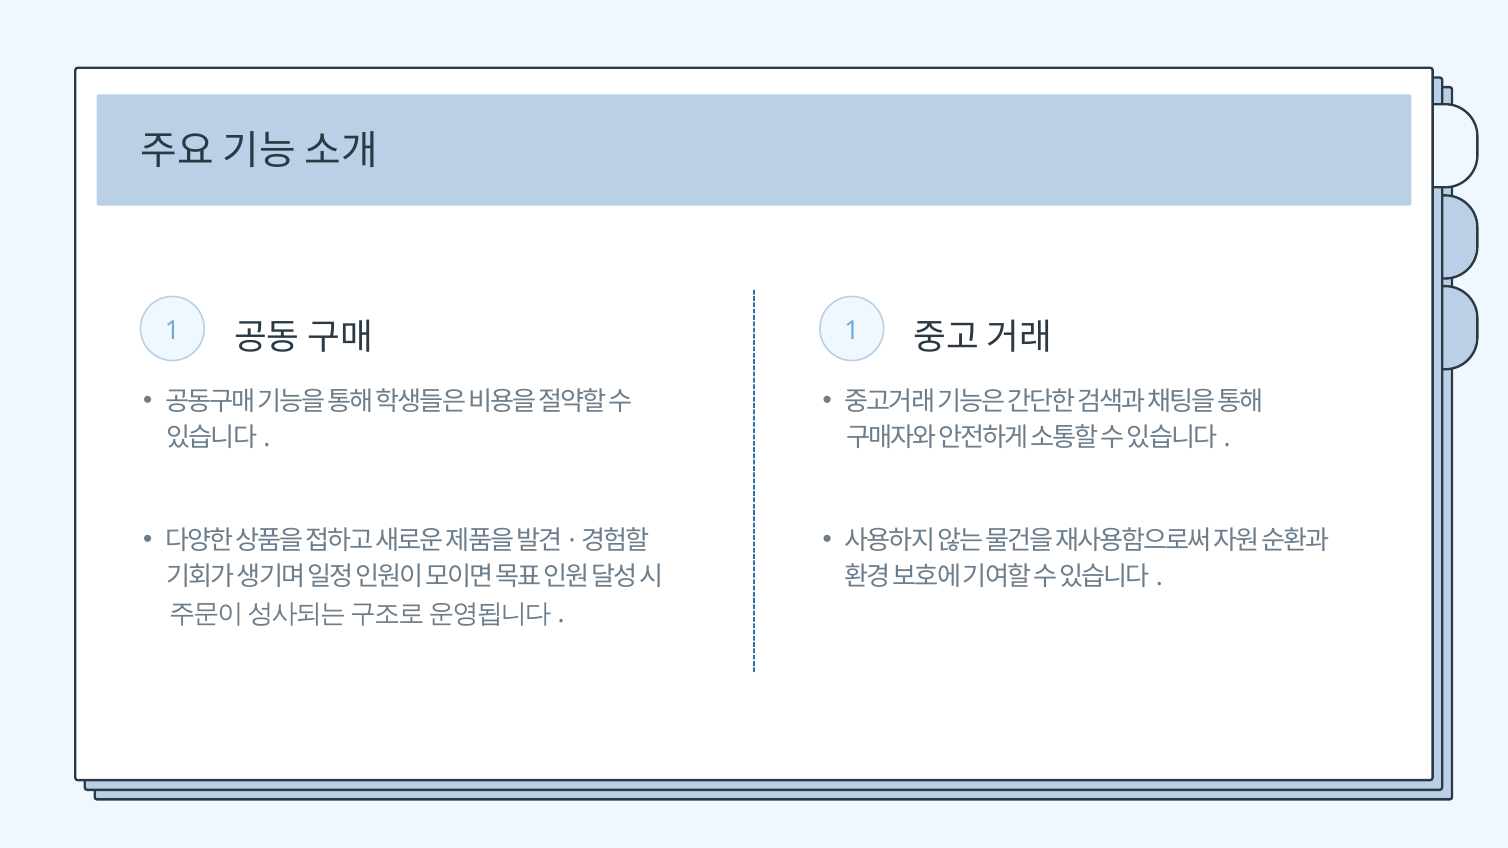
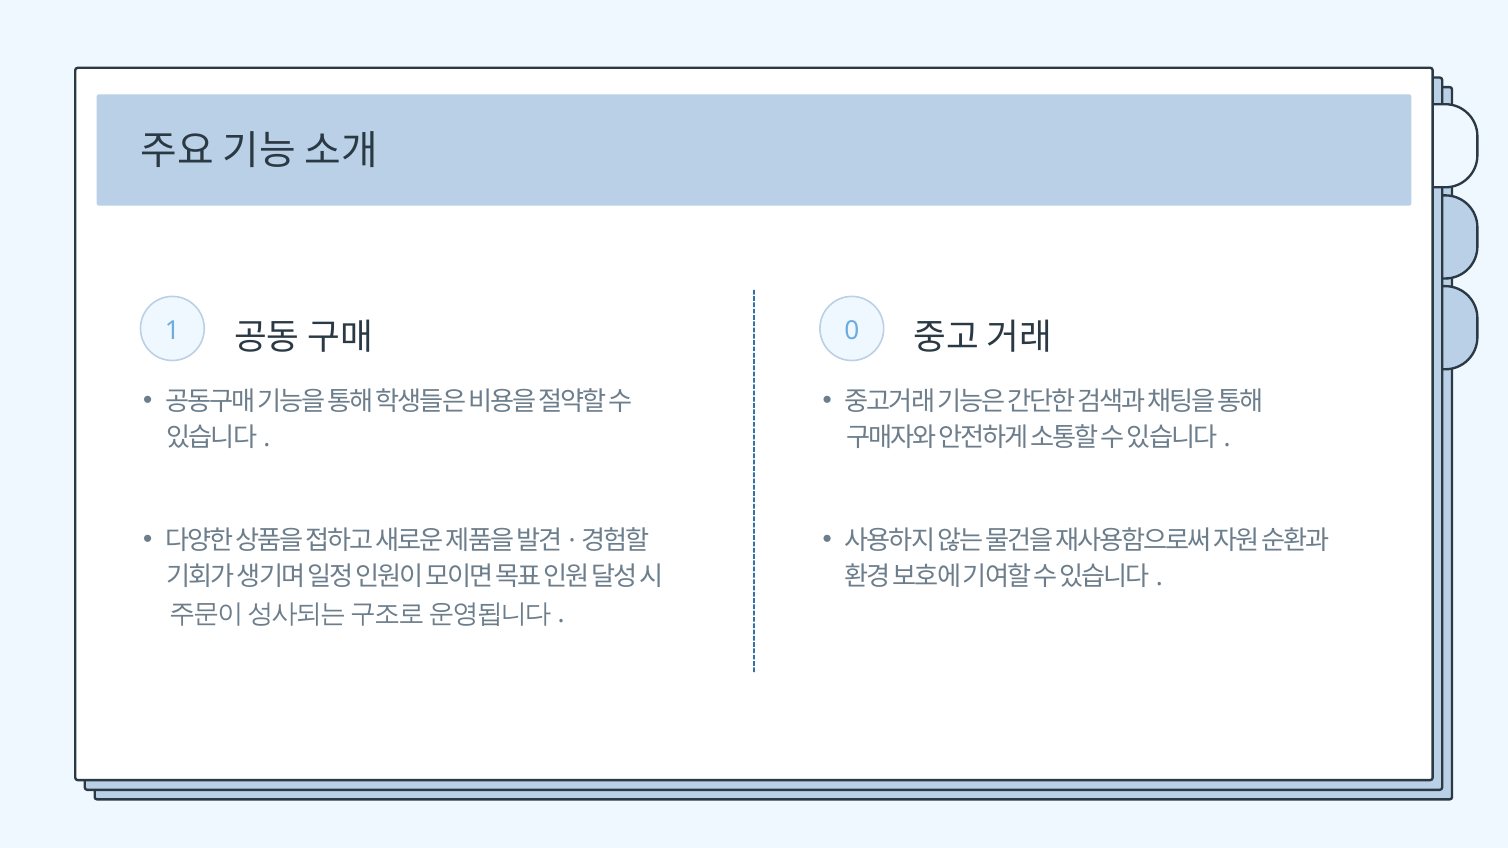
1 1: 1 -> 0 (852, 331)
